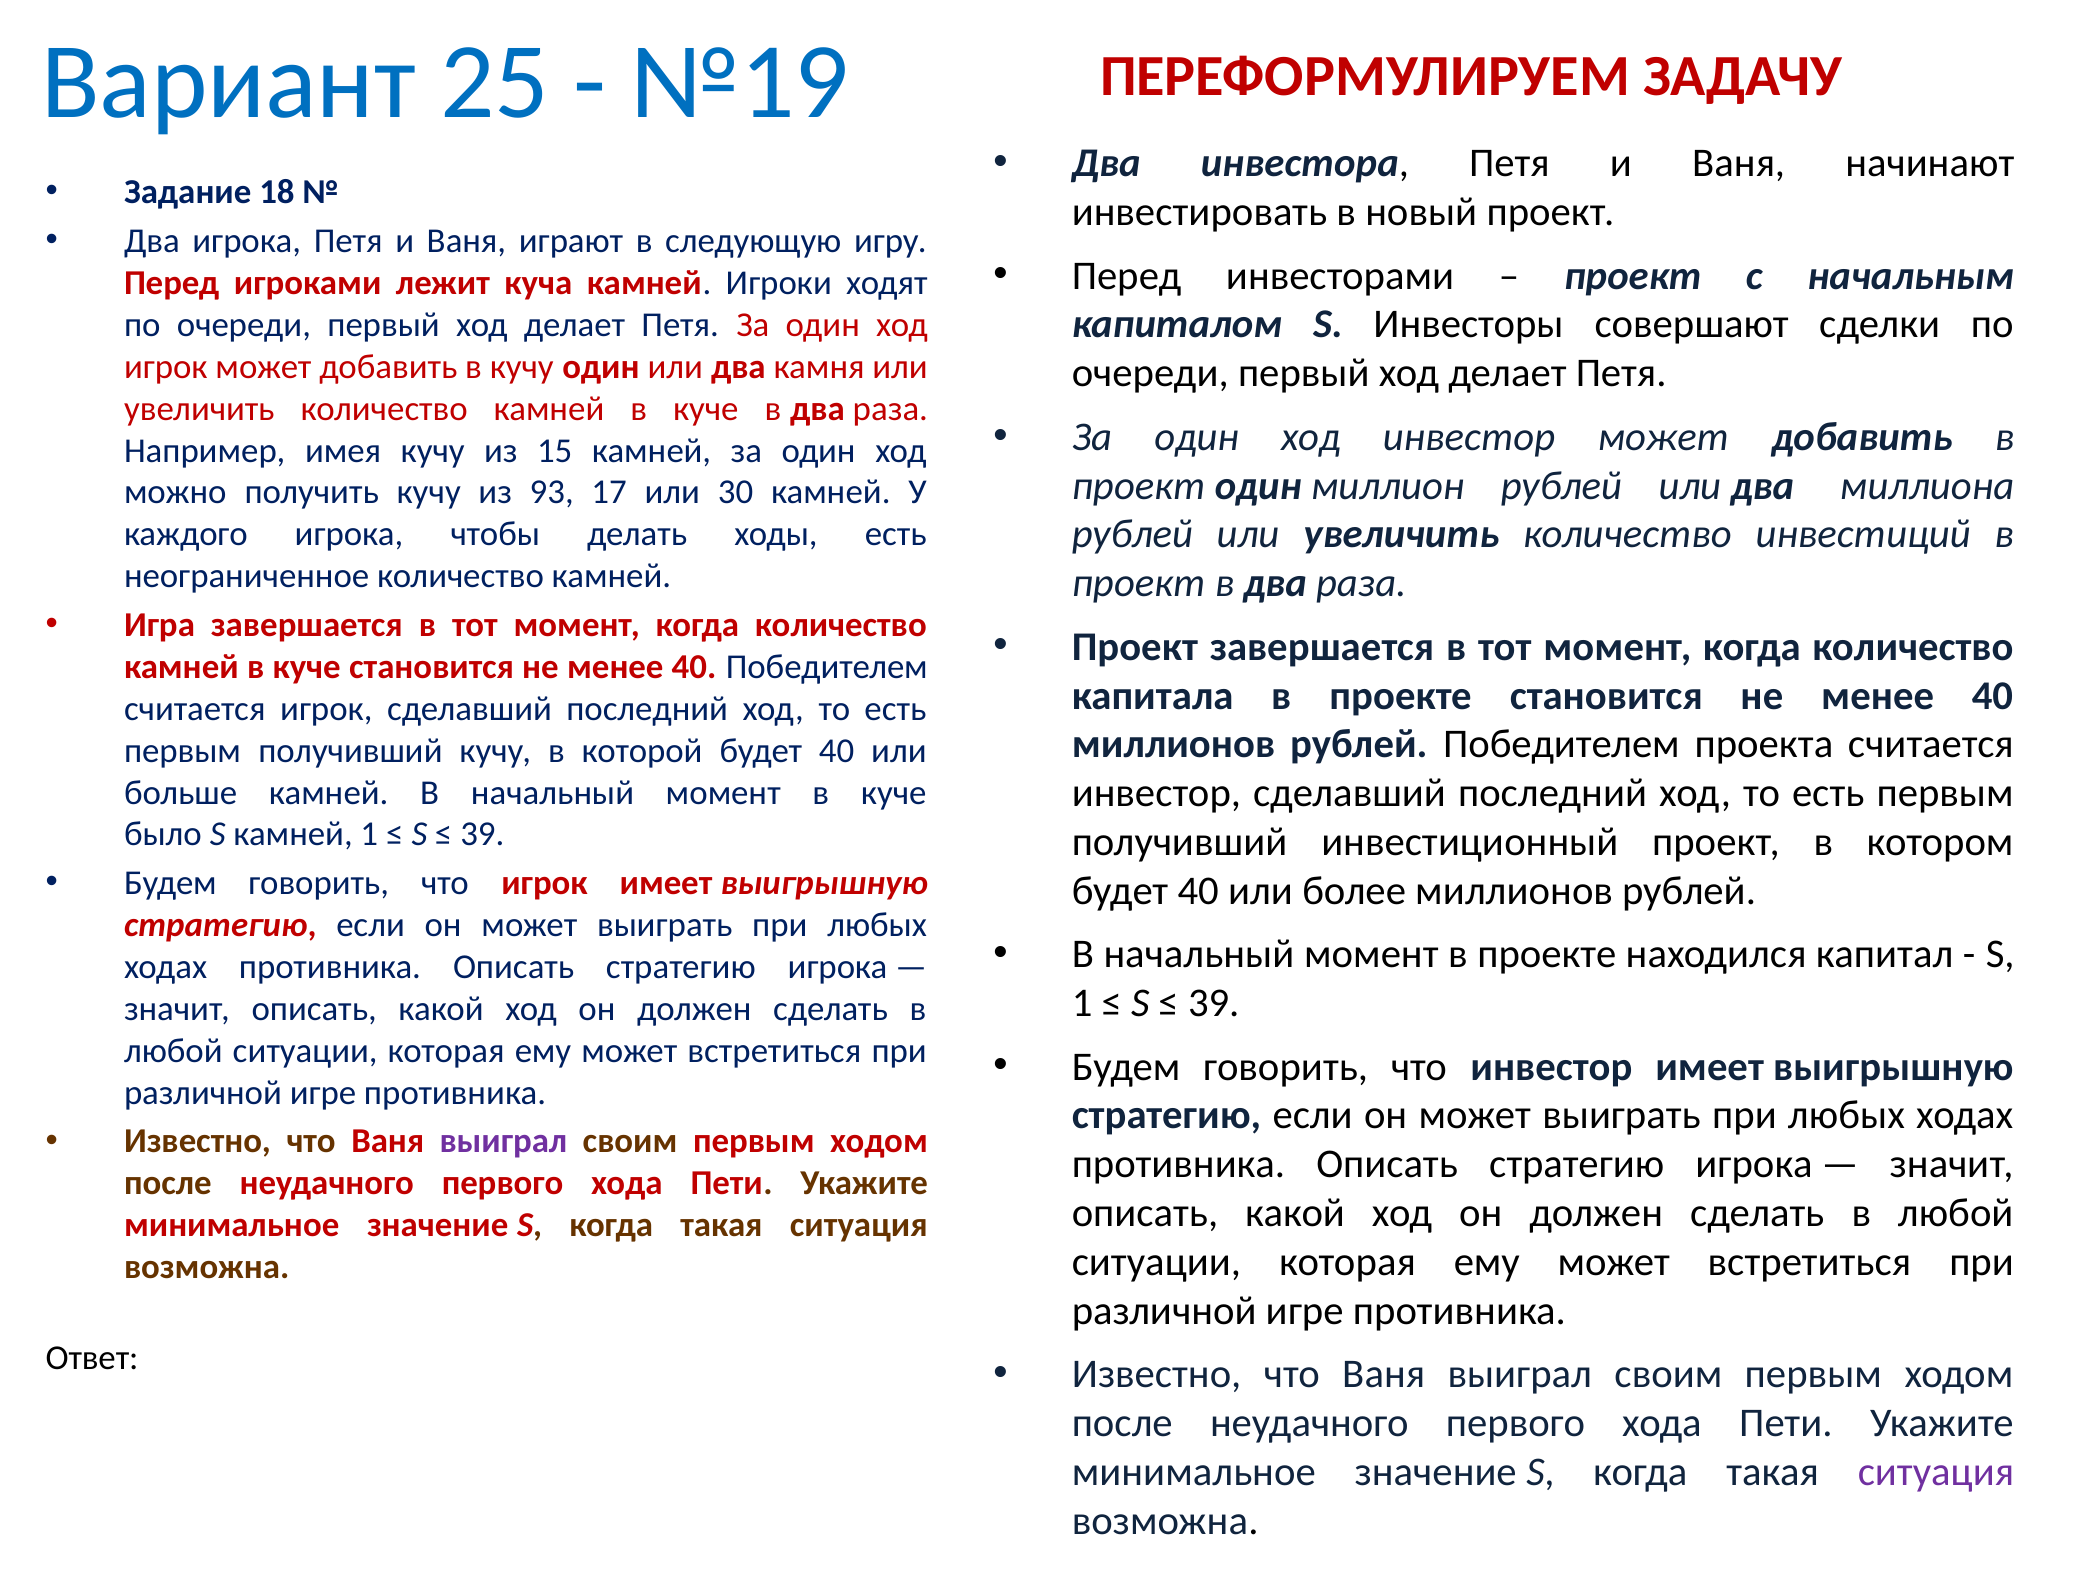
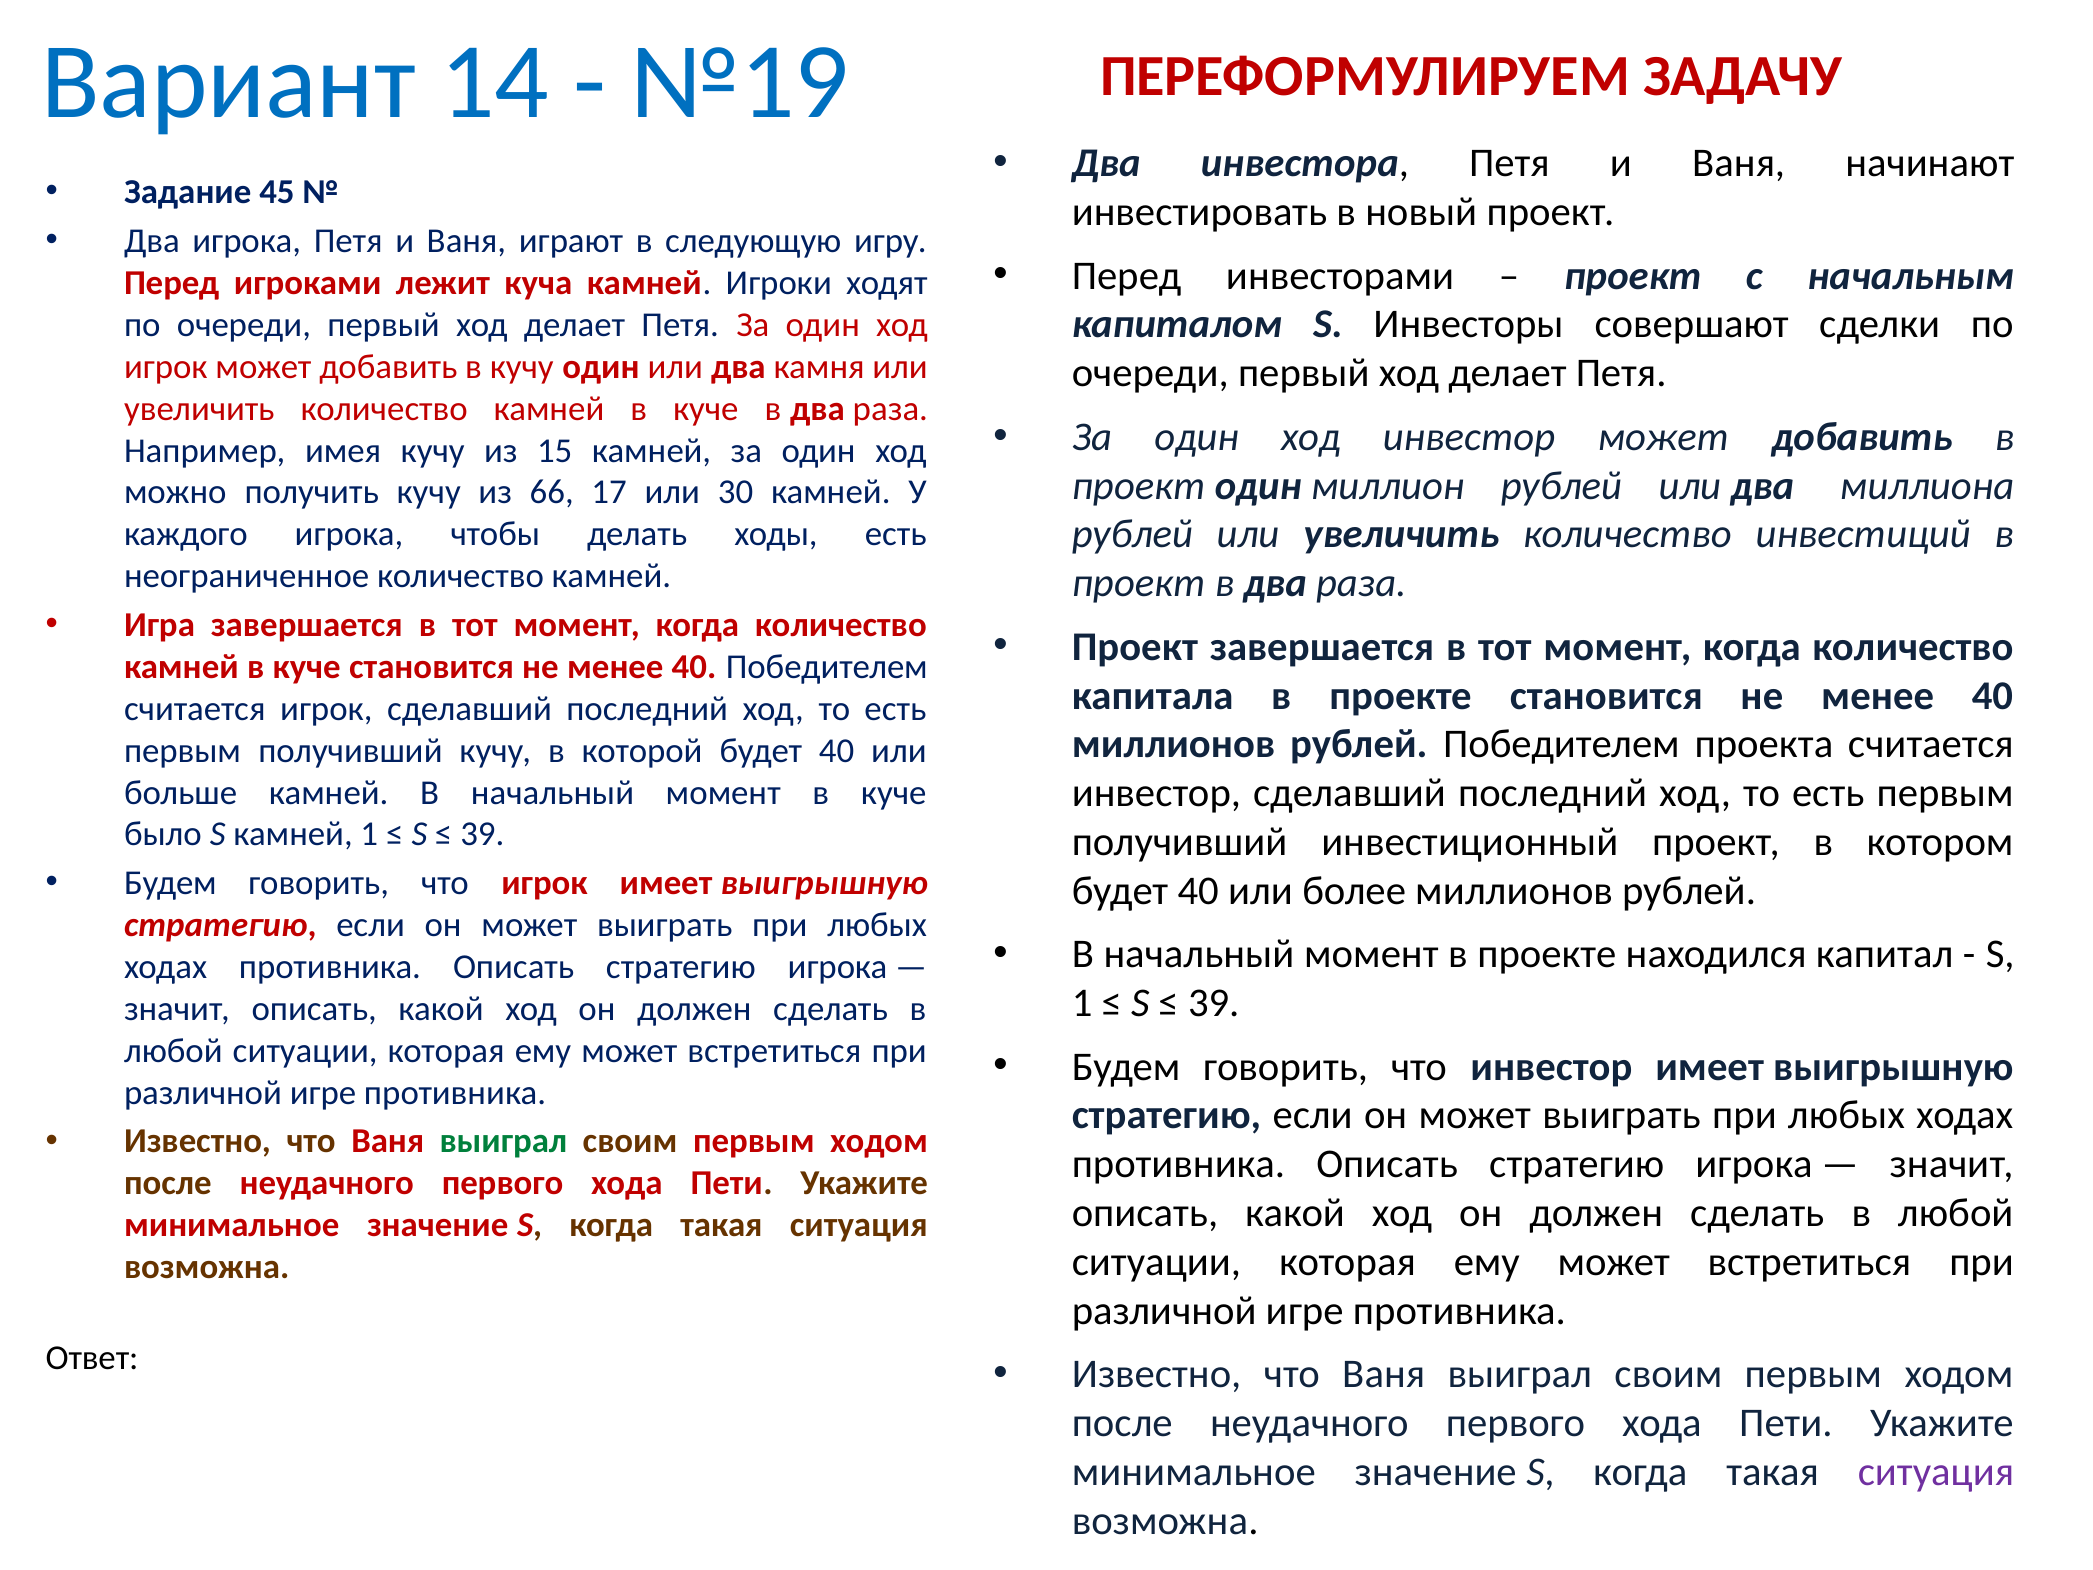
25: 25 -> 14 (495, 82)
18: 18 -> 45 (277, 192)
93: 93 -> 66 (552, 492)
выиграл colour: purple -> green (503, 1141)
